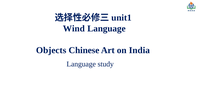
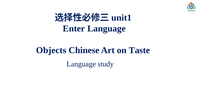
Wind: Wind -> Enter (74, 29)
India: India -> Taste (139, 50)
